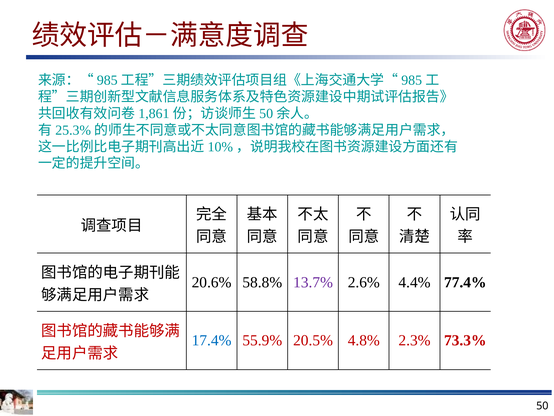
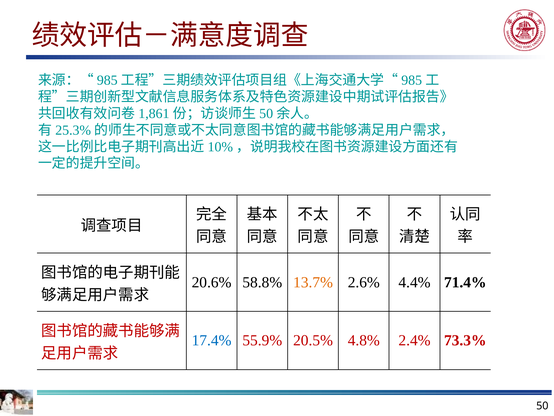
13.7% colour: purple -> orange (313, 282)
77.4%: 77.4% -> 71.4% (465, 282)
2.3%: 2.3% -> 2.4% (415, 340)
